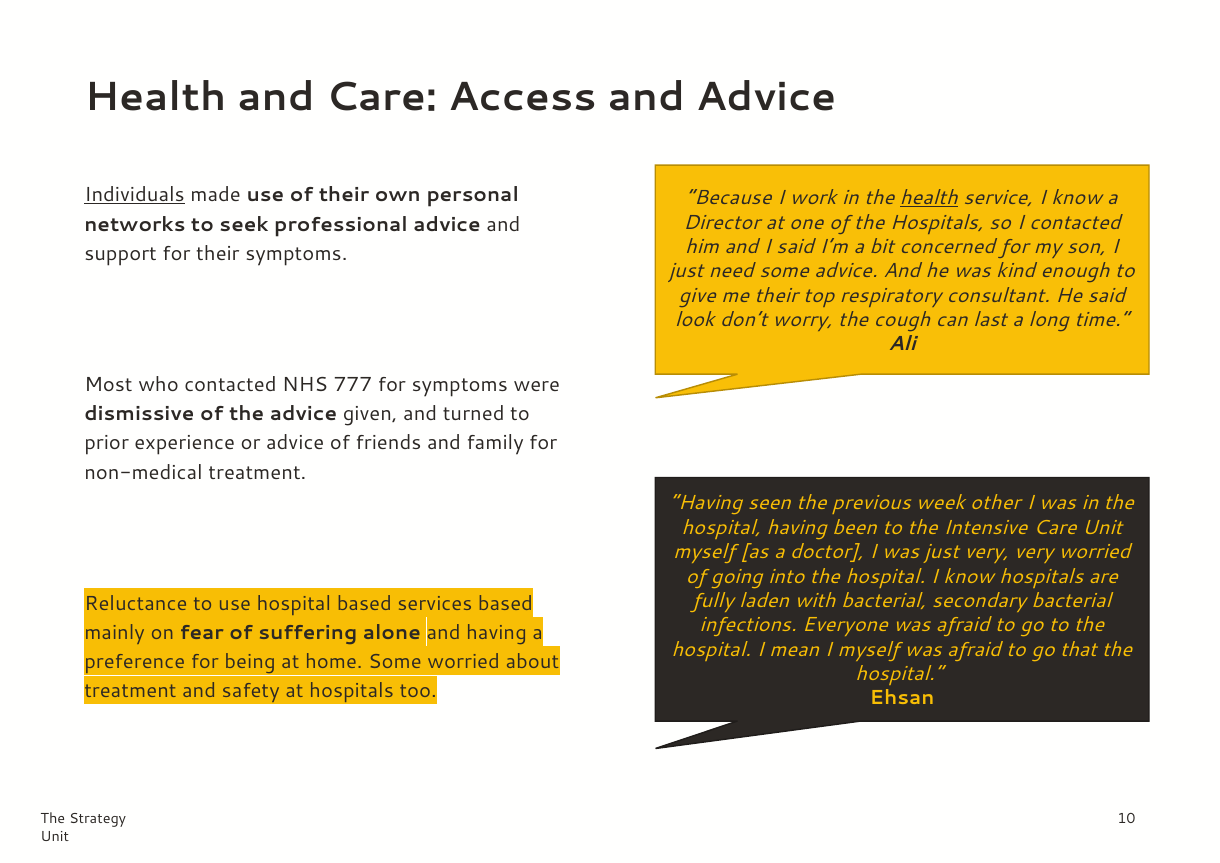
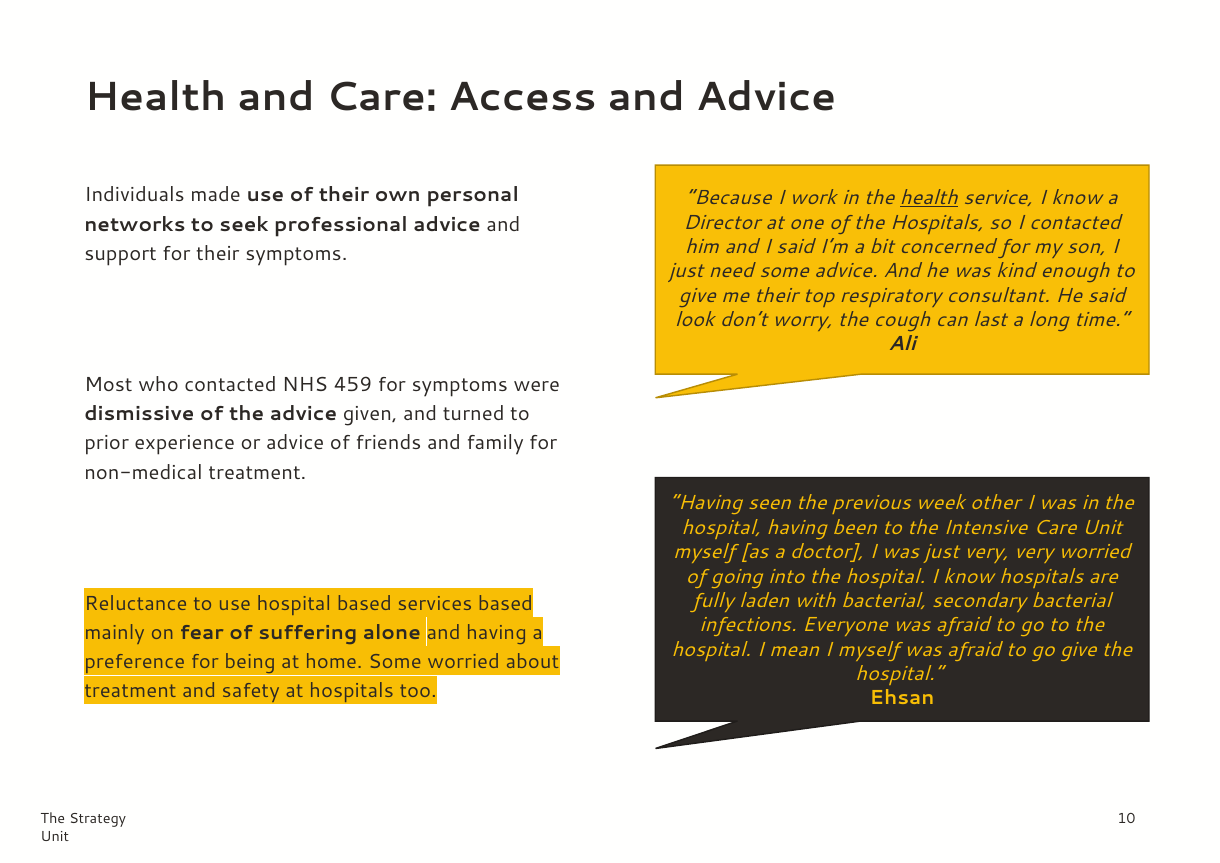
Individuals underline: present -> none (135, 195)
777: 777 -> 459 (353, 385)
go that: that -> give (1078, 649)
